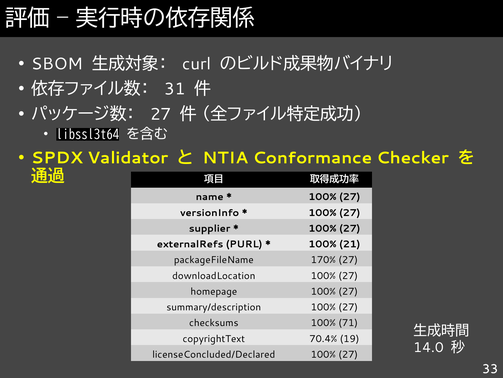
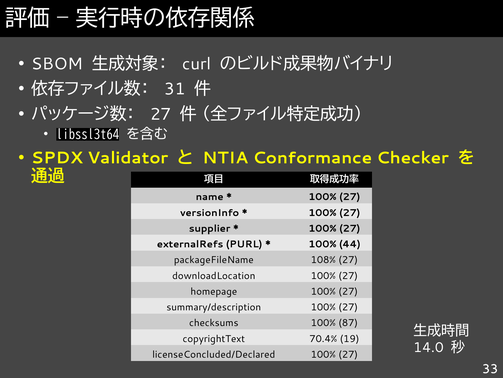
21: 21 -> 44 (350, 244)
170%: 170% -> 108% (323, 260)
71: 71 -> 87 (348, 322)
